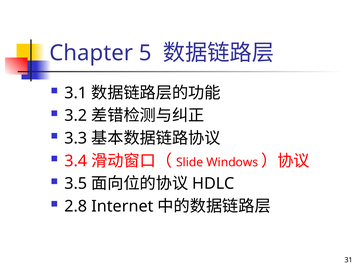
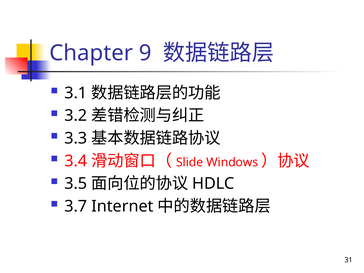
5: 5 -> 9 (145, 53)
2.8: 2.8 -> 3.7 (76, 206)
